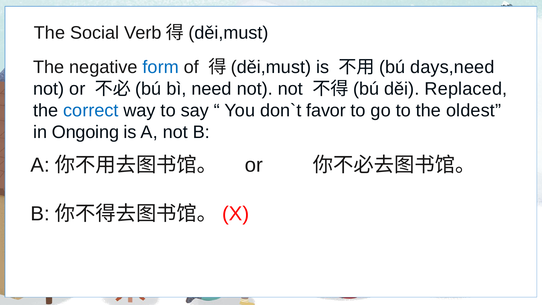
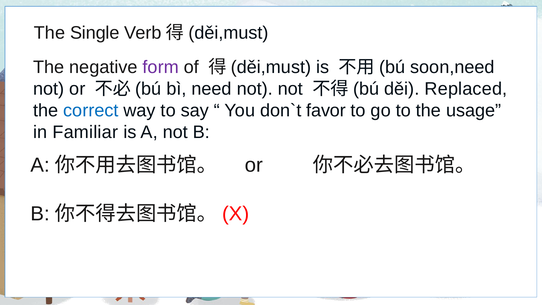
Social: Social -> Single (95, 33)
form colour: blue -> purple (161, 67)
days,need: days,need -> soon,need (452, 67)
oldest: oldest -> usage (474, 111)
Ongoing: Ongoing -> Familiar (85, 132)
